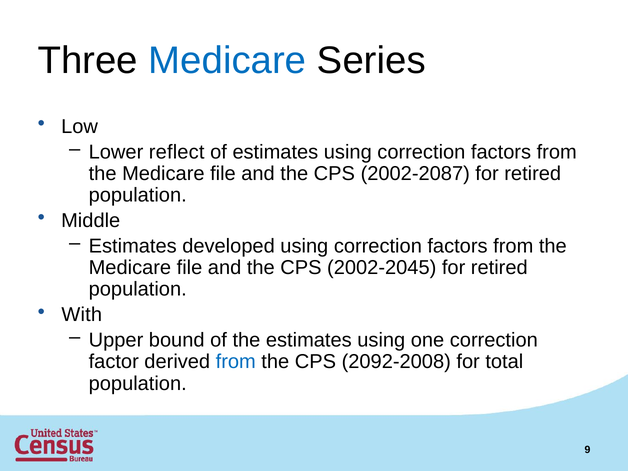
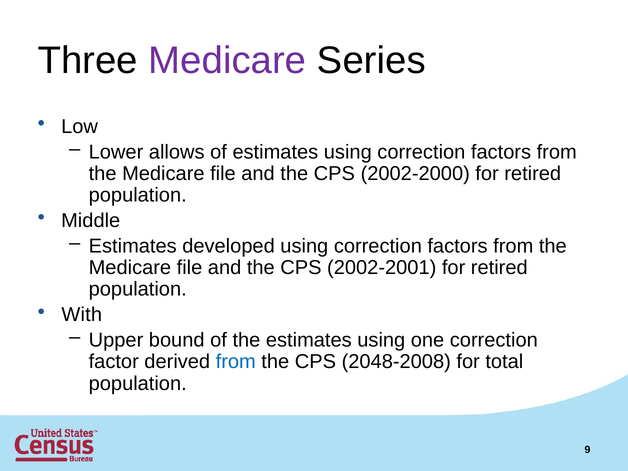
Medicare colour: blue -> purple (227, 61)
reflect: reflect -> allows (177, 152)
2002-2087: 2002-2087 -> 2002-2000 (415, 174)
2002-2045: 2002-2045 -> 2002-2001 (382, 268)
2092-2008: 2092-2008 -> 2048-2008 (396, 362)
